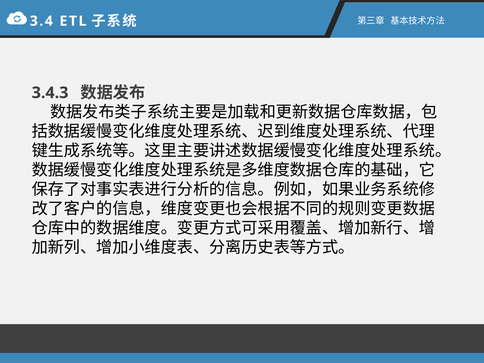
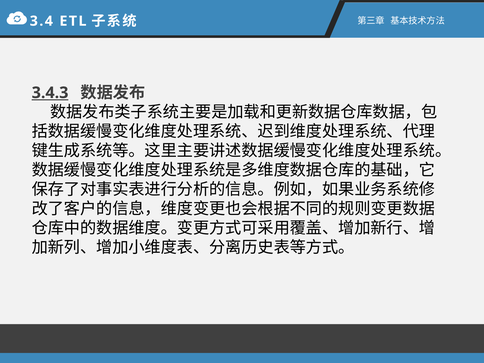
3.4.3 underline: none -> present (50, 93)
